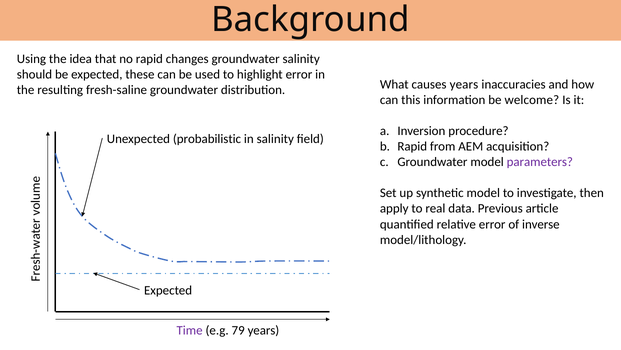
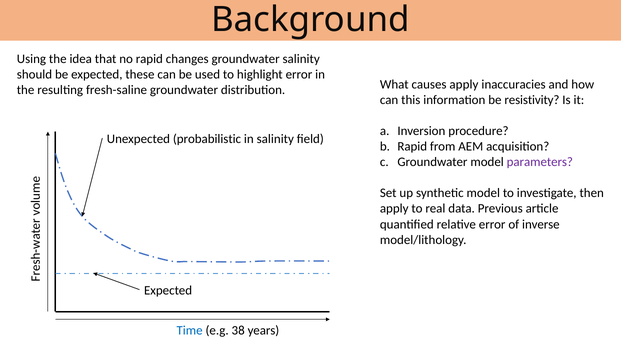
causes years: years -> apply (464, 84)
welcome: welcome -> resistivity (532, 100)
Time colour: purple -> blue (190, 330)
79: 79 -> 38 (238, 330)
